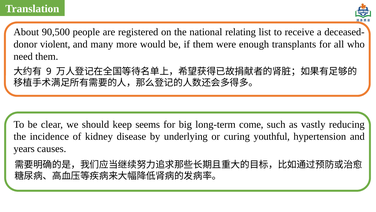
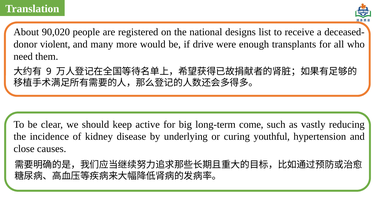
90,500: 90,500 -> 90,020 (56, 32)
relating: relating -> designs (240, 32)
if them: them -> drive (203, 44)
seems: seems -> active (148, 124)
years: years -> close (24, 149)
